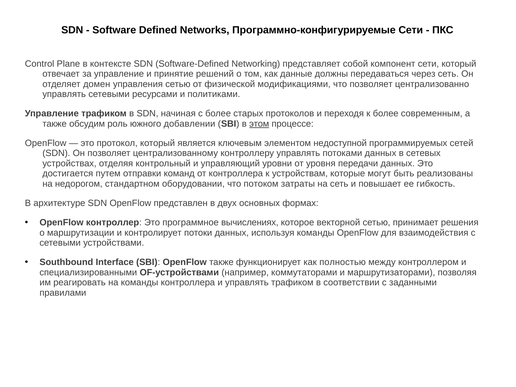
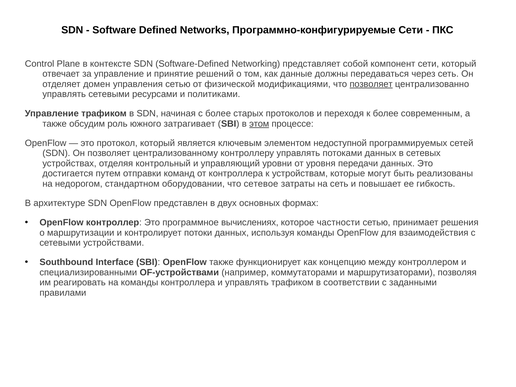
позволяет underline: none -> present (371, 84)
добавлении: добавлении -> затрагивает (189, 124)
потоком: потоком -> сетевое (261, 184)
векторной: векторной -> частности (338, 223)
полностью: полностью -> концепцию (343, 262)
